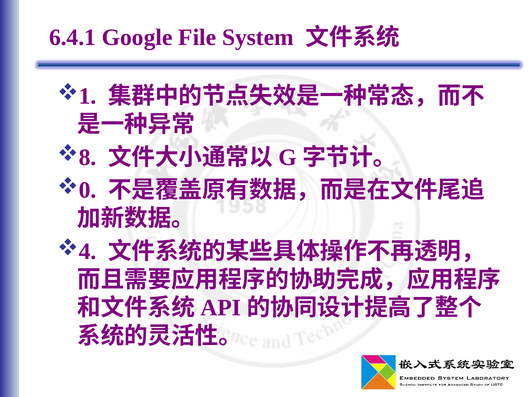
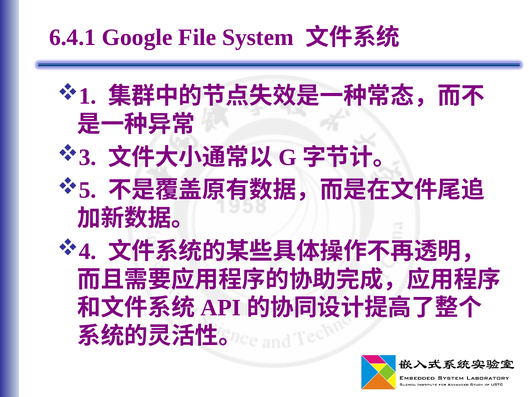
8: 8 -> 3 (88, 157)
0: 0 -> 5 (88, 190)
